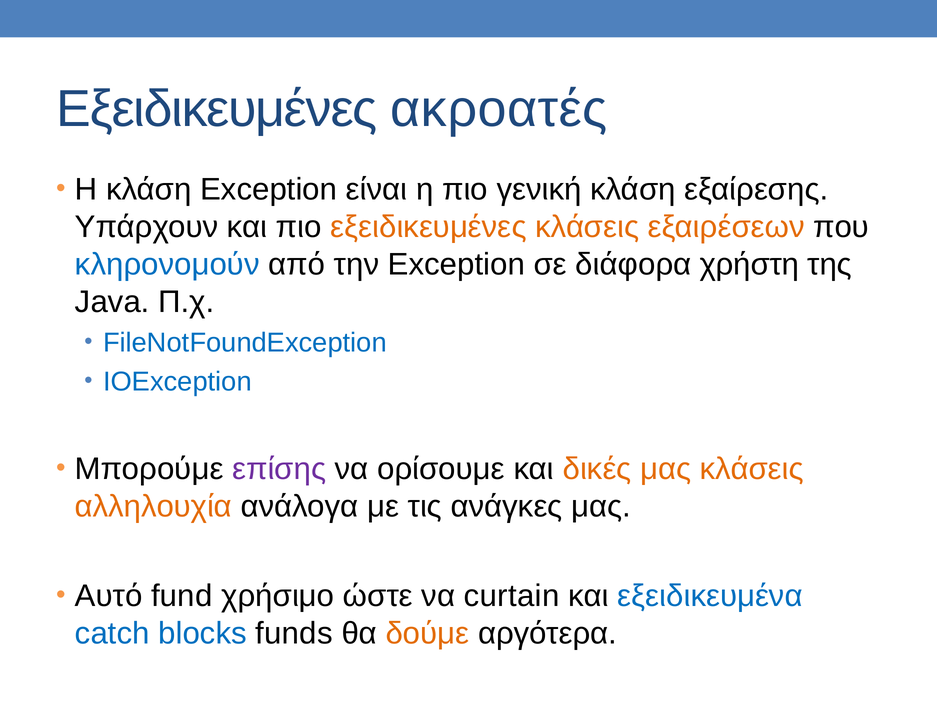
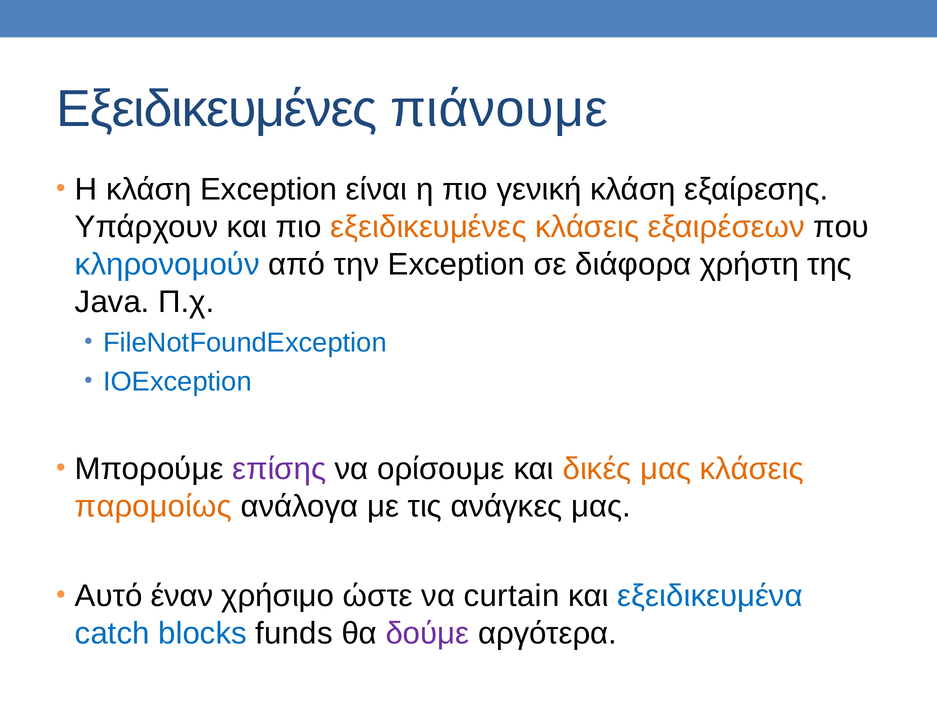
ακροατές: ακροατές -> πιάνουμε (499, 109)
αλληλουχία: αλληλουχία -> παρομοίως (153, 507)
fund: fund -> έναν (182, 597)
δούμε colour: orange -> purple (427, 634)
